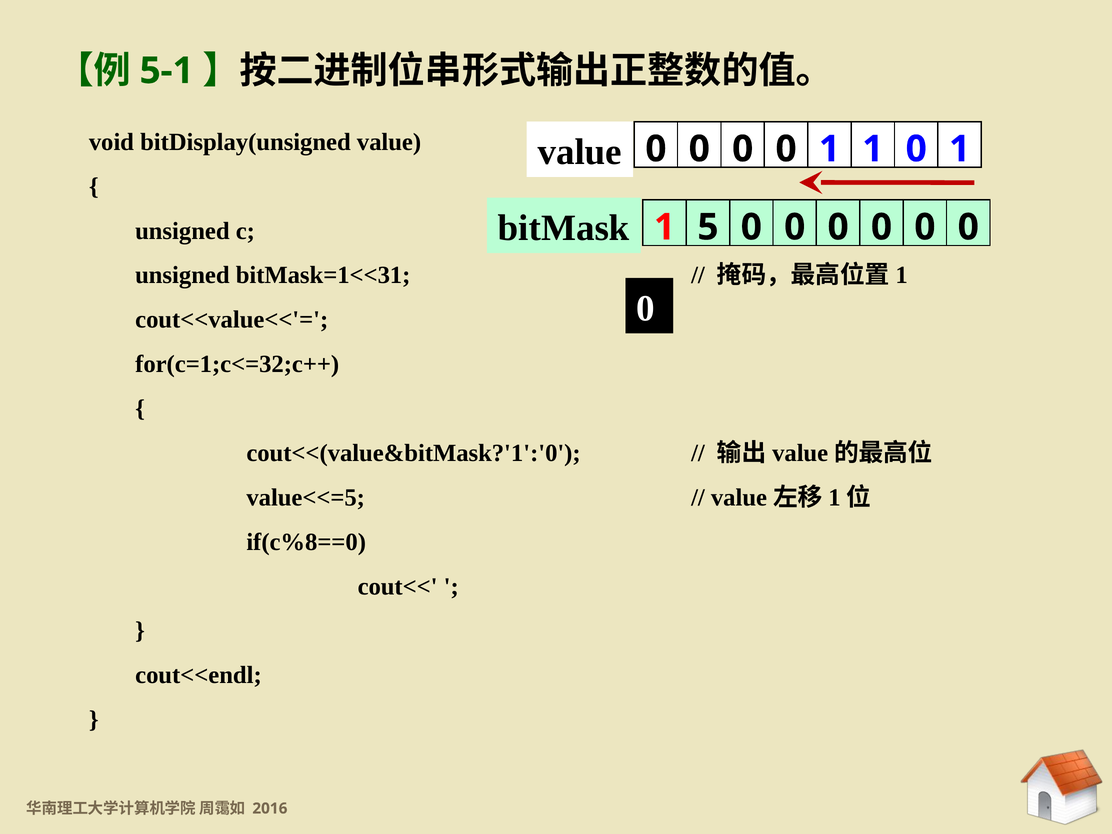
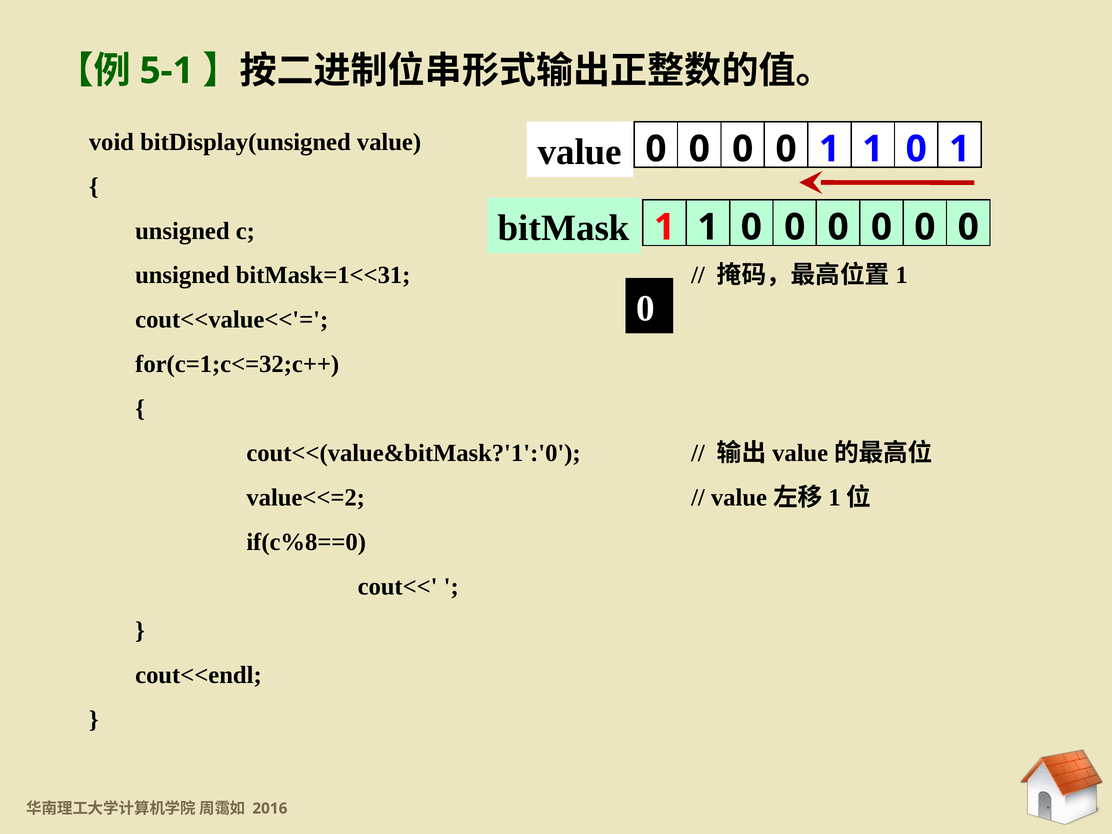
5: 5 -> 1 (708, 227)
value<<=5: value<<=5 -> value<<=2 (306, 498)
